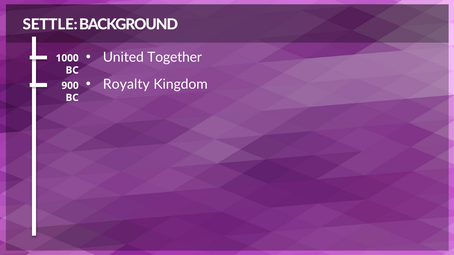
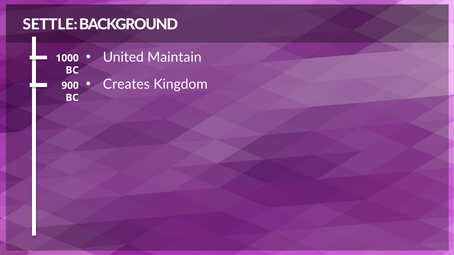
Together: Together -> Maintain (174, 57)
Royalty: Royalty -> Creates (126, 84)
